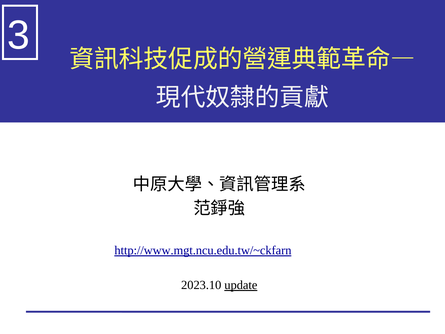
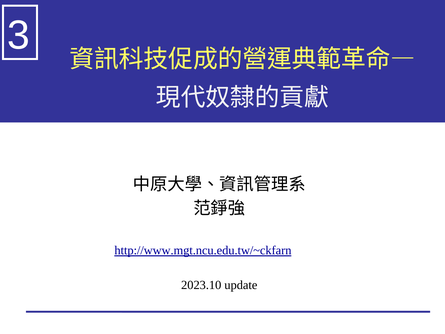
update underline: present -> none (241, 285)
